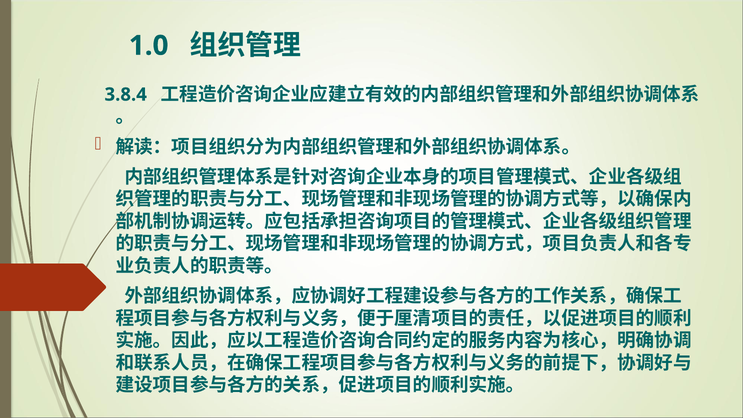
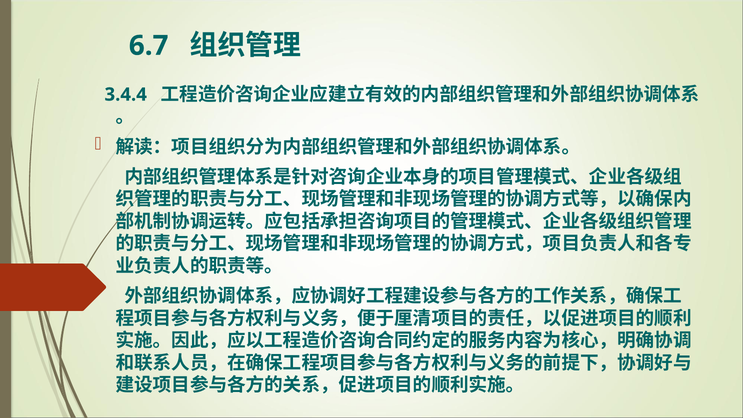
1.0: 1.0 -> 6.7 (149, 46)
3.8.4: 3.8.4 -> 3.4.4 (126, 95)
